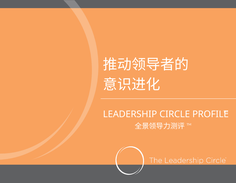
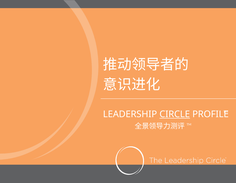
CIRCLE underline: none -> present (175, 114)
